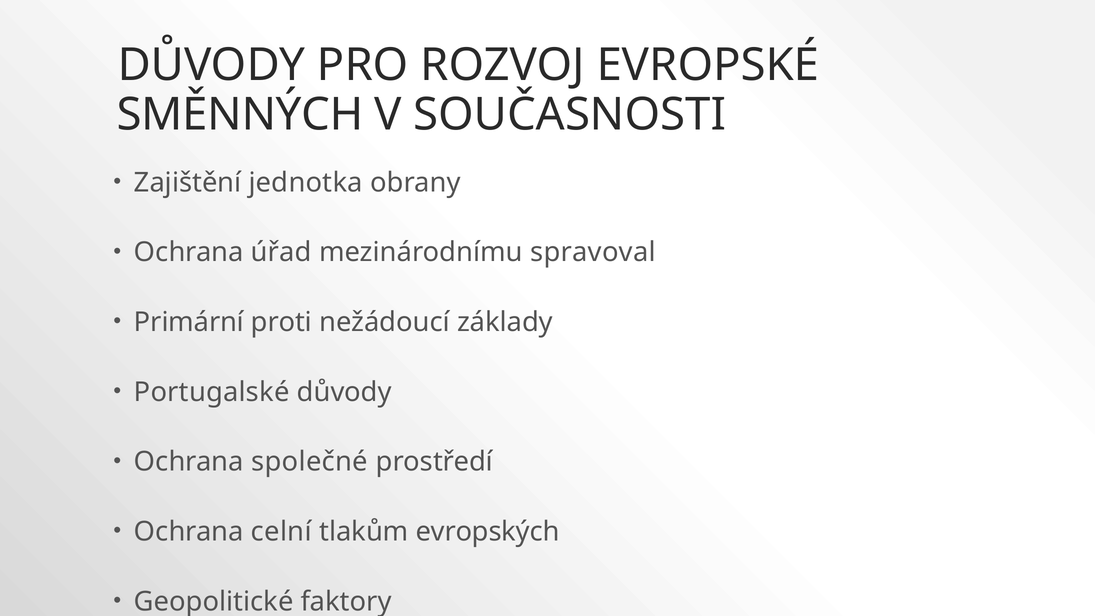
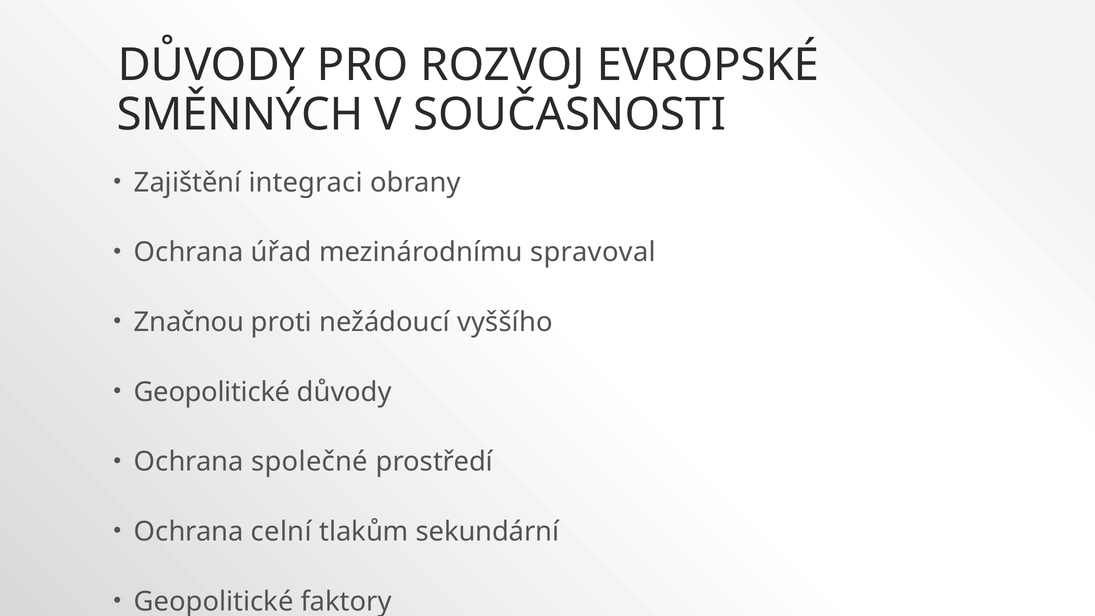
jednotka: jednotka -> integraci (306, 183)
Primární: Primární -> Značnou (189, 322)
základy: základy -> vyššího (505, 322)
Portugalské: Portugalské -> Geopolitické (212, 392)
evropských: evropských -> sekundární (488, 532)
